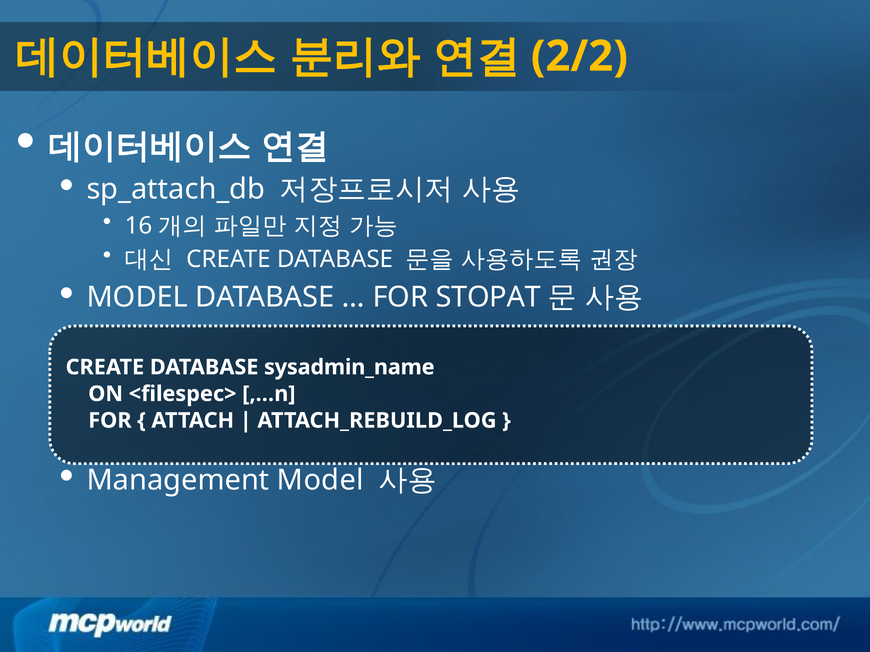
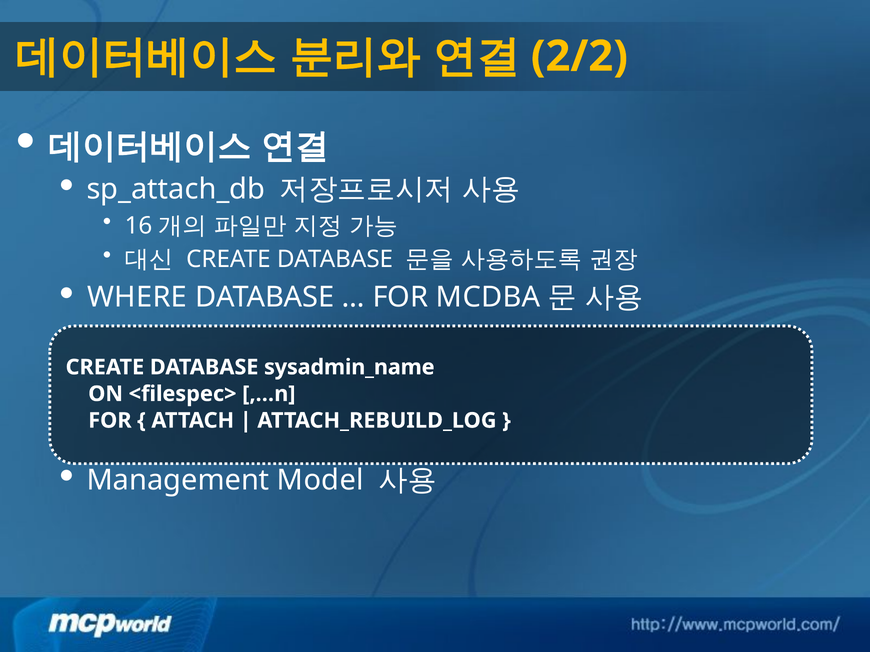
MODEL: MODEL -> WHERE (137, 298)
STOPAT: STOPAT -> MCDBA (488, 298)
